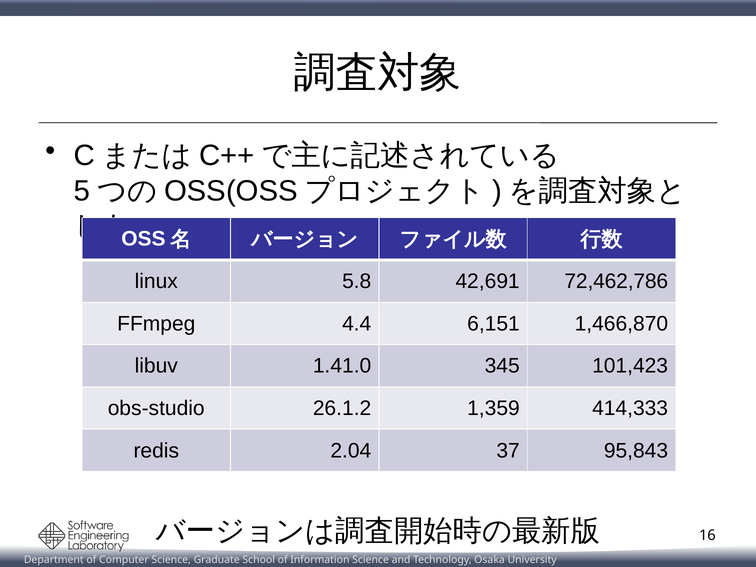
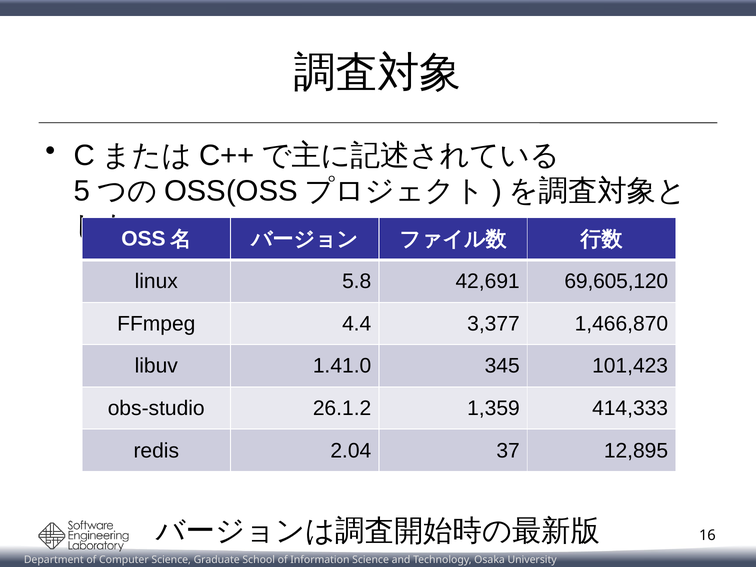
72,462,786: 72,462,786 -> 69,605,120 (616, 282)
6,151: 6,151 -> 3,377 (494, 324)
95,843: 95,843 -> 12,895 (636, 451)
